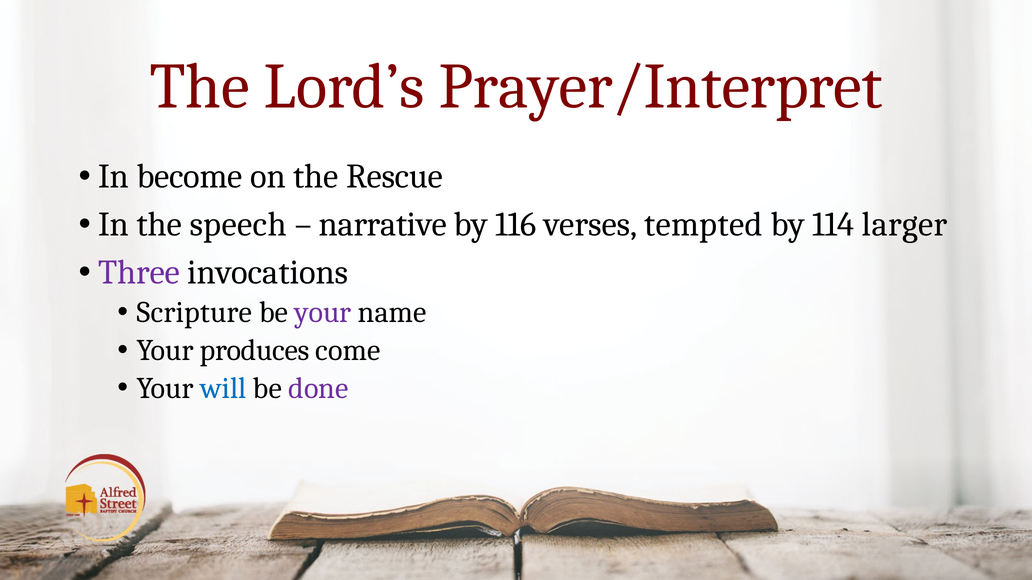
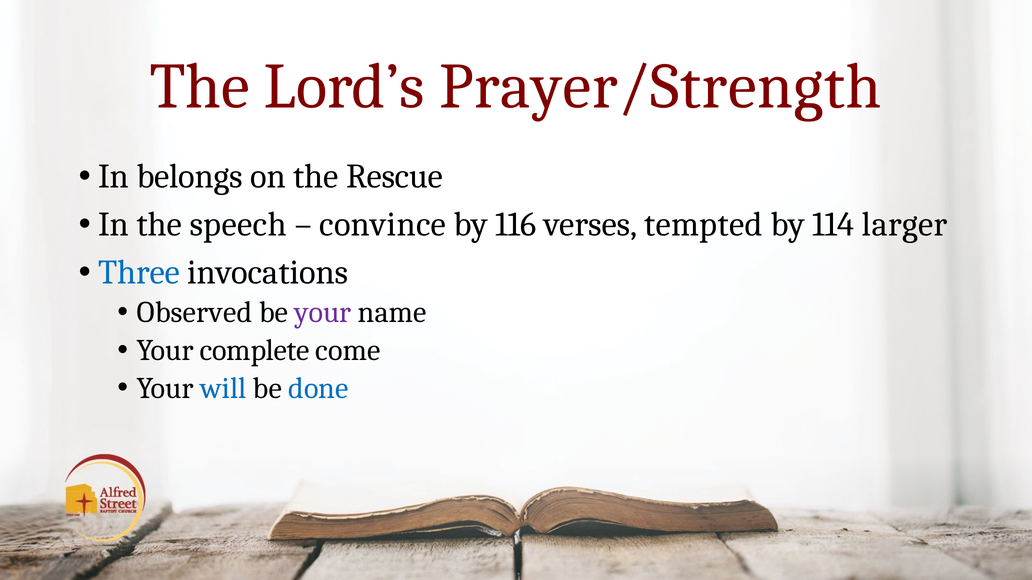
Prayer/Interpret: Prayer/Interpret -> Prayer/Strength (660, 87)
become: become -> belongs (190, 177)
narrative: narrative -> convince (383, 225)
Three colour: purple -> blue (139, 273)
Scripture: Scripture -> Observed (194, 313)
produces: produces -> complete (255, 351)
done colour: purple -> blue (318, 388)
